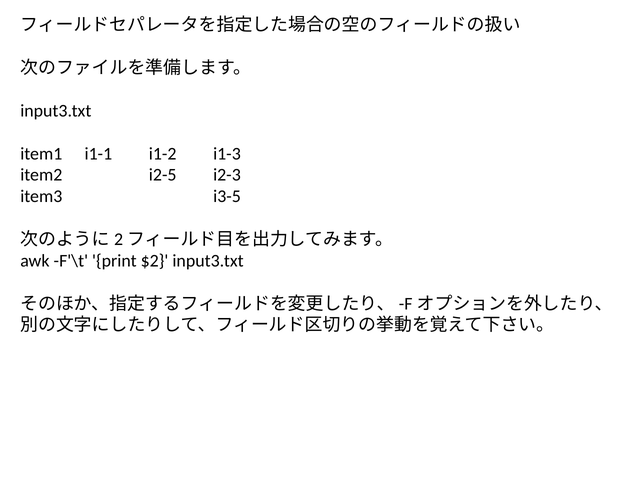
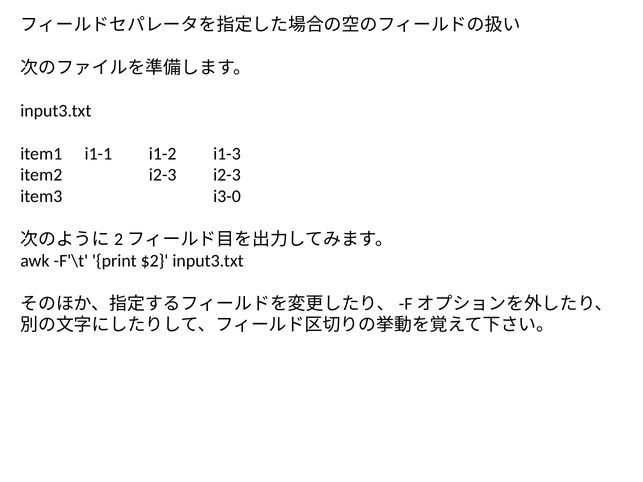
item2 i2-5: i2-5 -> i2-3 (163, 175)
i3-5: i3-5 -> i3-0 (227, 197)
